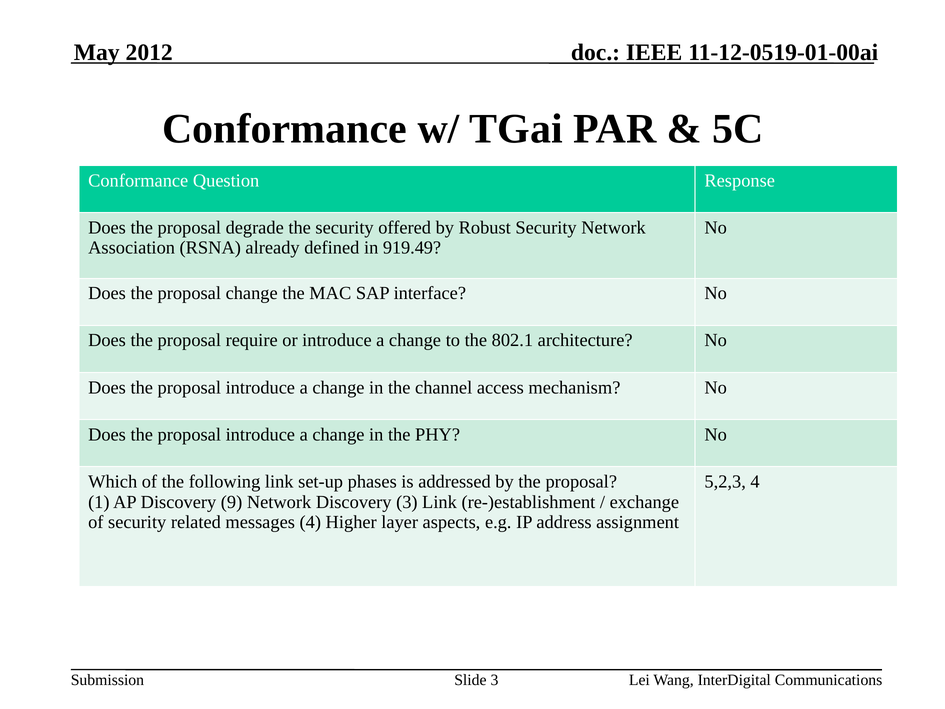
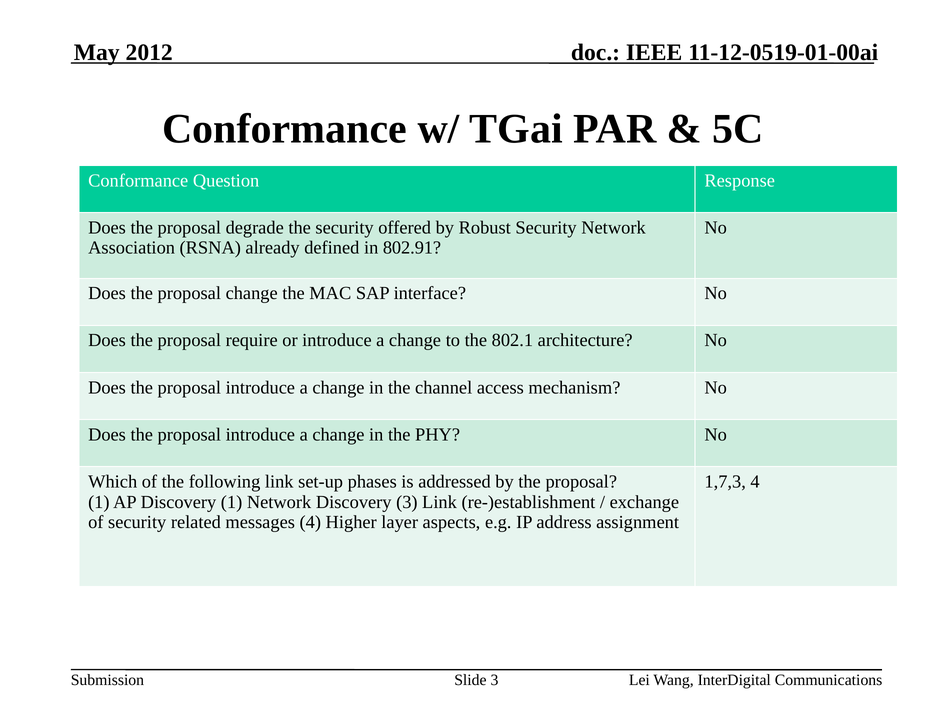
919.49: 919.49 -> 802.91 (412, 248)
5,2,3: 5,2,3 -> 1,7,3 (725, 482)
Discovery 9: 9 -> 1 (232, 502)
